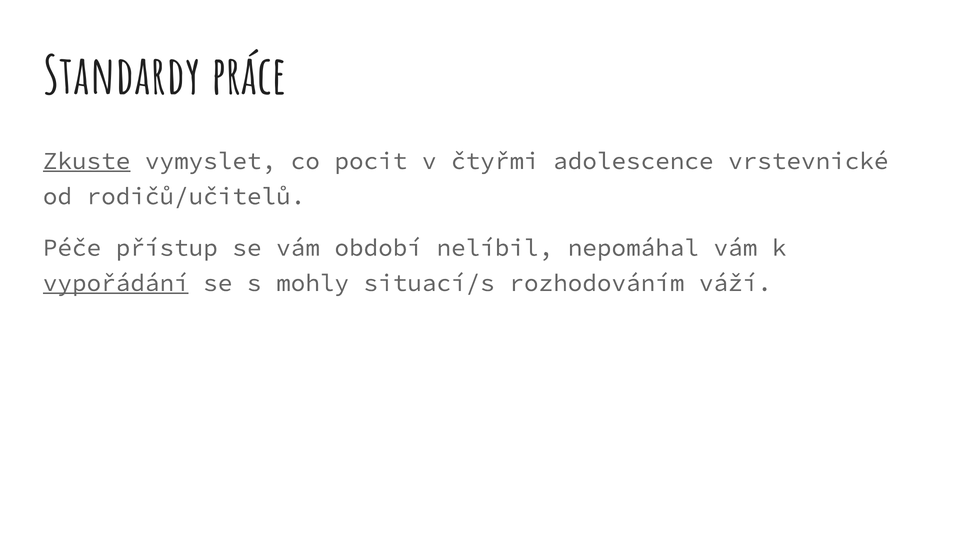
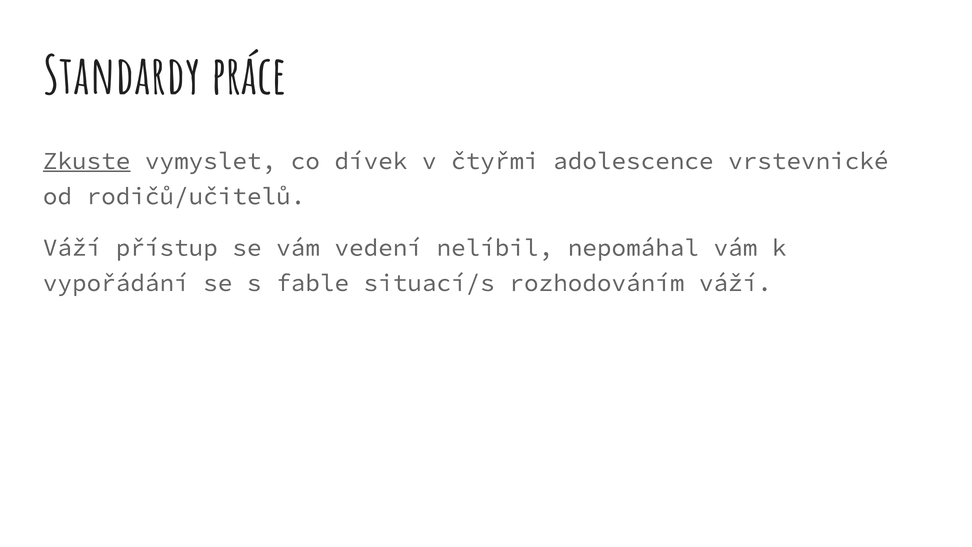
pocit: pocit -> dívek (371, 161)
Péče: Péče -> Váží (72, 248)
období: období -> vedení (378, 248)
vypořádání underline: present -> none (116, 283)
mohly: mohly -> fable (313, 283)
